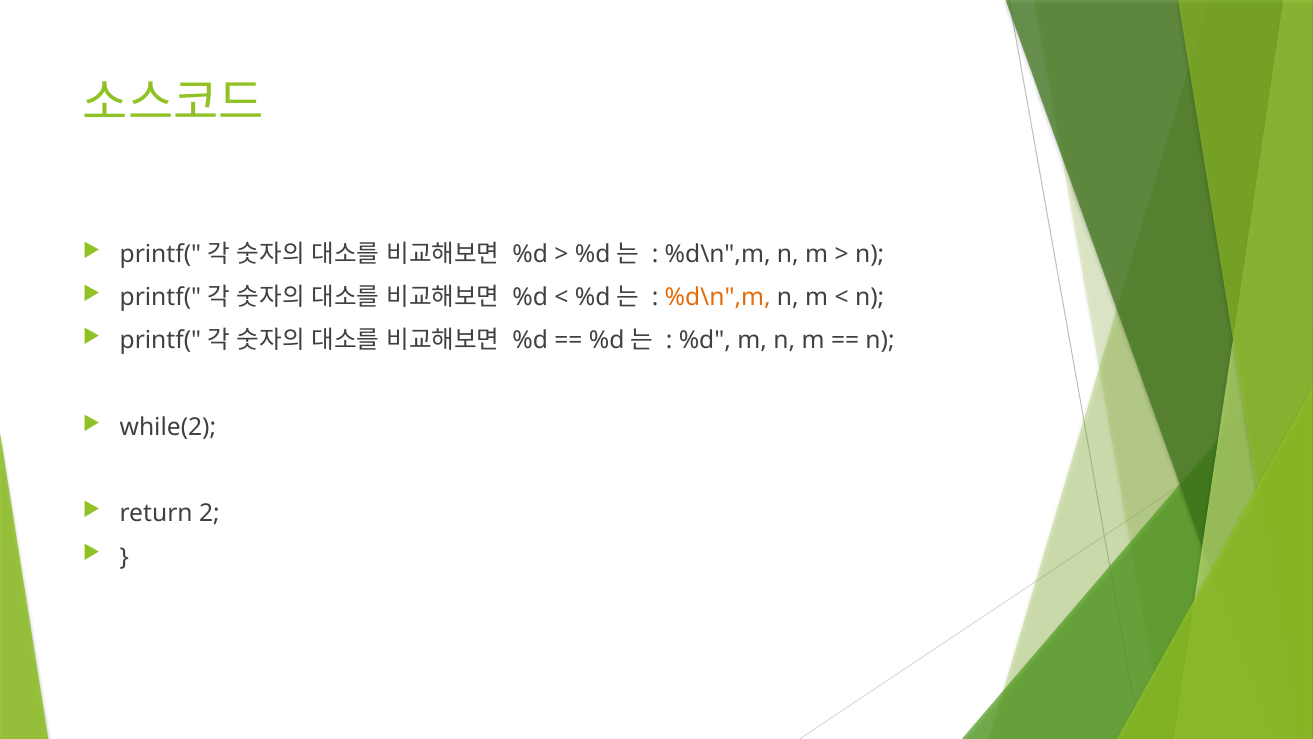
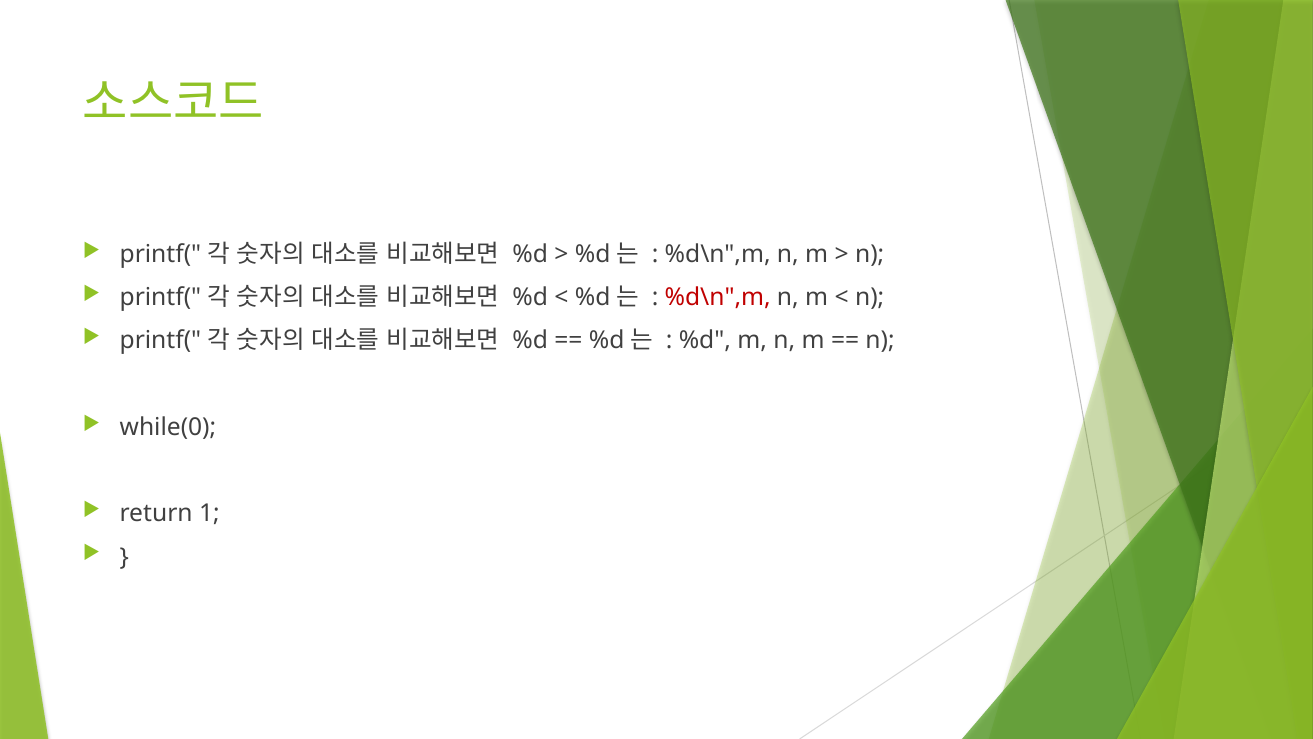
%d\n",m colour: orange -> red (718, 297)
while(2: while(2 -> while(0 (168, 427)
2: 2 -> 1 (209, 513)
